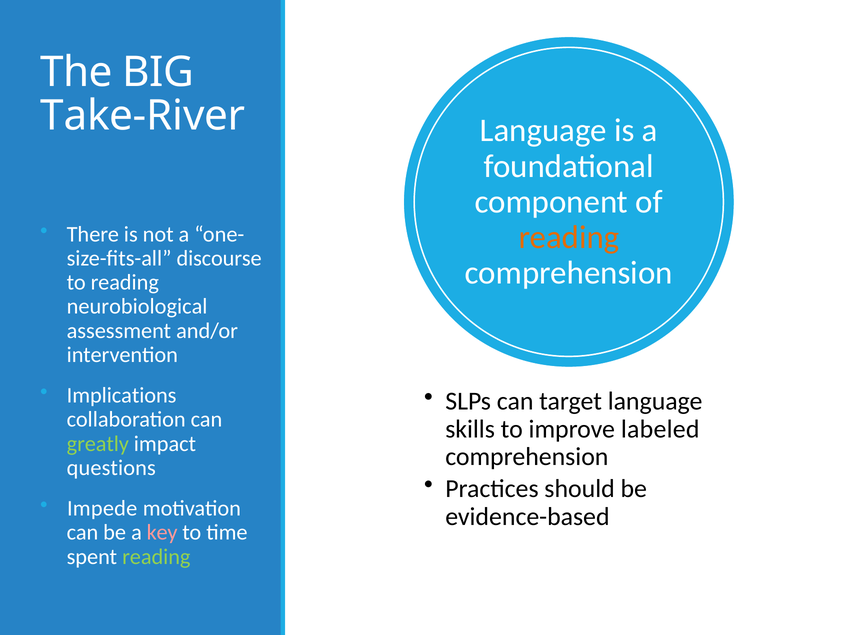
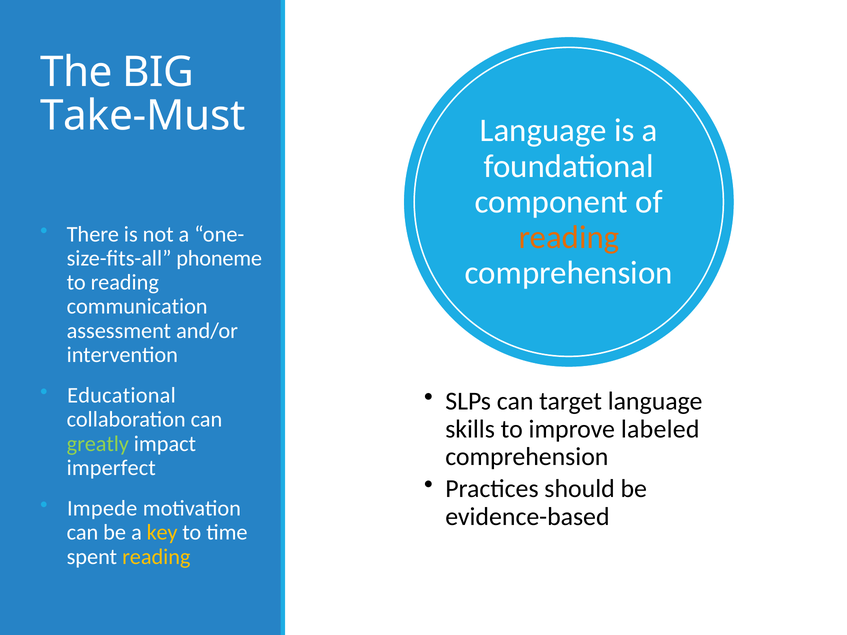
Take-River: Take-River -> Take-Must (143, 116)
discourse: discourse -> phoneme (219, 258)
neurobiological: neurobiological -> communication (137, 307)
Implications: Implications -> Educational (121, 396)
questions: questions -> imperfect (111, 468)
key colour: pink -> yellow (162, 533)
reading colour: light green -> yellow (156, 557)
